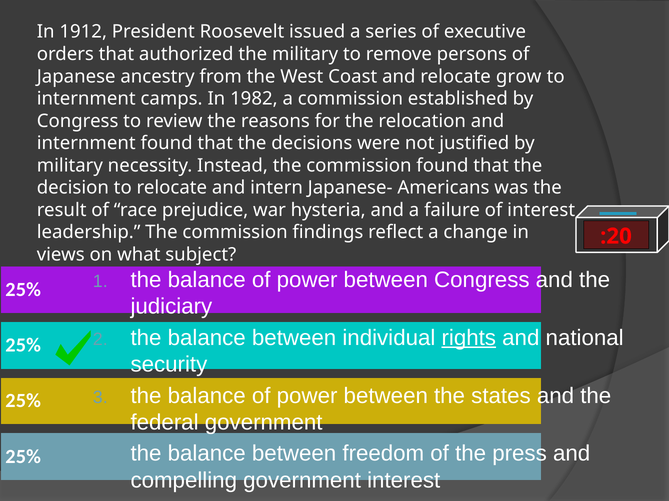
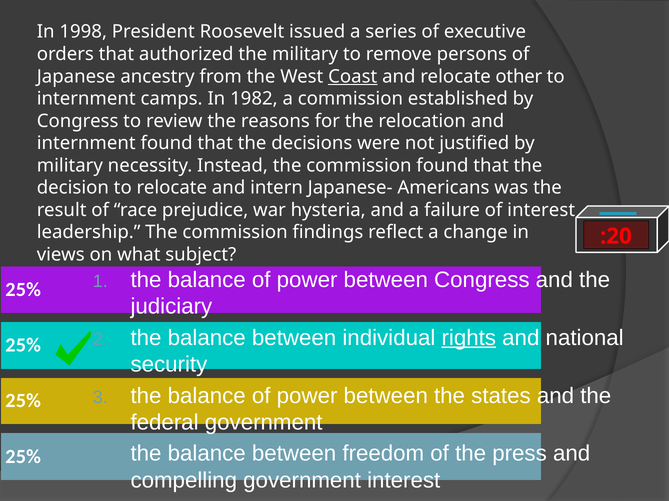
1912: 1912 -> 1998 (83, 32)
Coast underline: none -> present (353, 77)
grow: grow -> other (519, 77)
